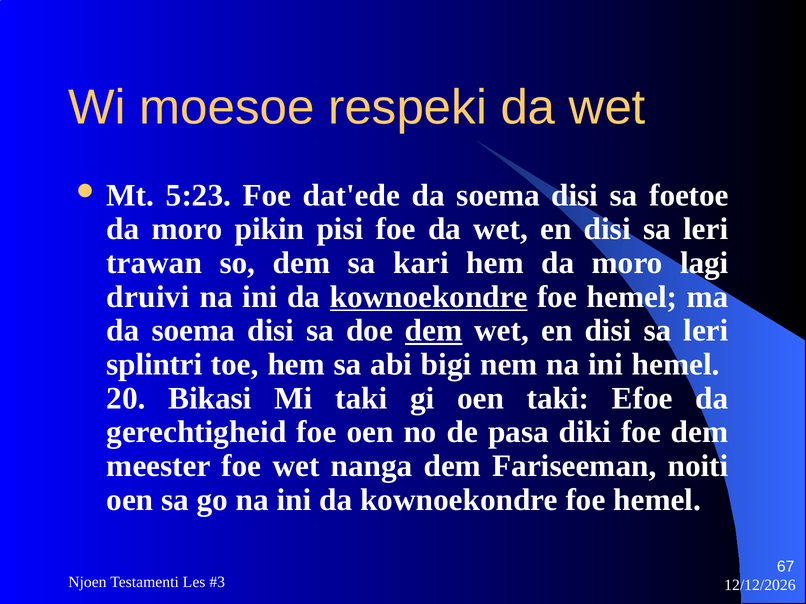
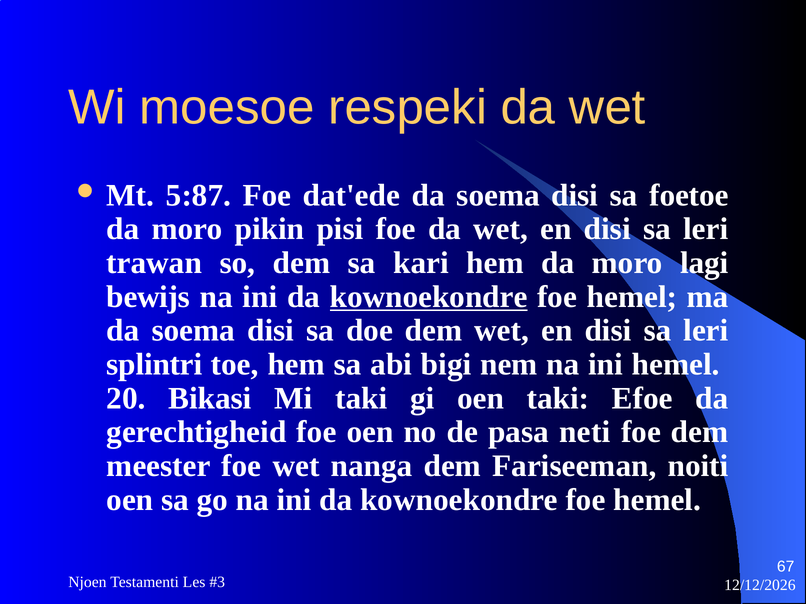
5:23: 5:23 -> 5:87 (198, 195)
druivi: druivi -> bewijs (148, 297)
dem underline: present -> none (434, 331)
diki: diki -> neti (585, 432)
